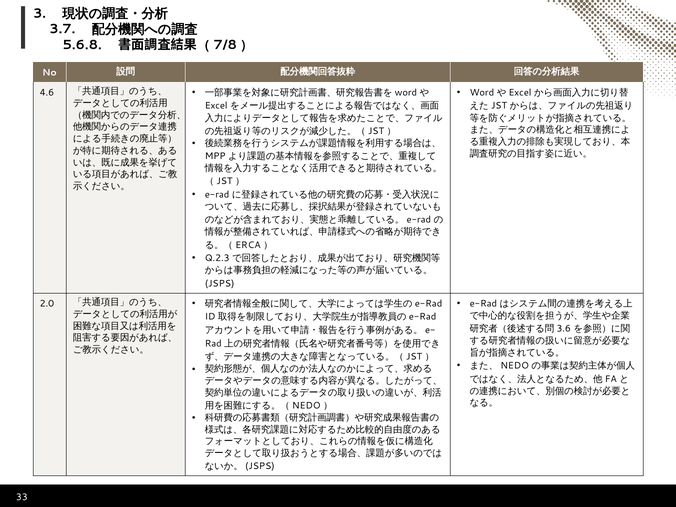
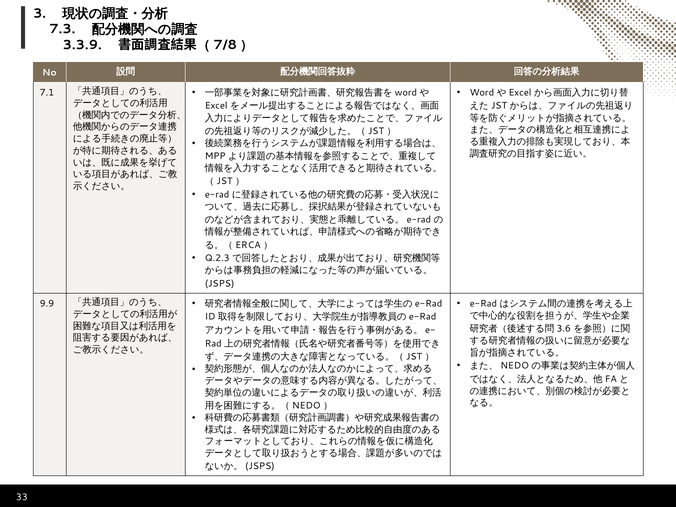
3.7: 3.7 -> 7.3 (62, 29)
5.6.8: 5.6.8 -> 3.3.9 (82, 45)
4.6: 4.6 -> 7.1 (47, 93)
2.0: 2.0 -> 9.9 (47, 303)
